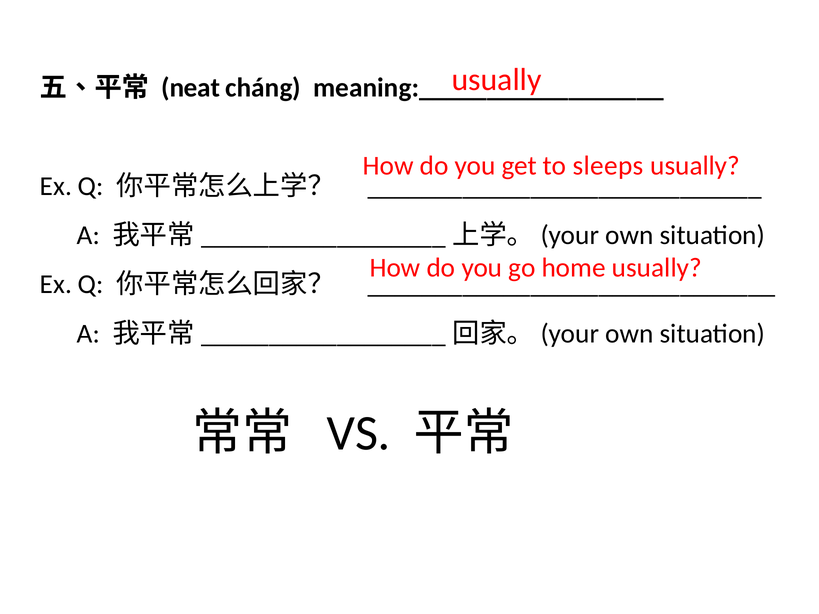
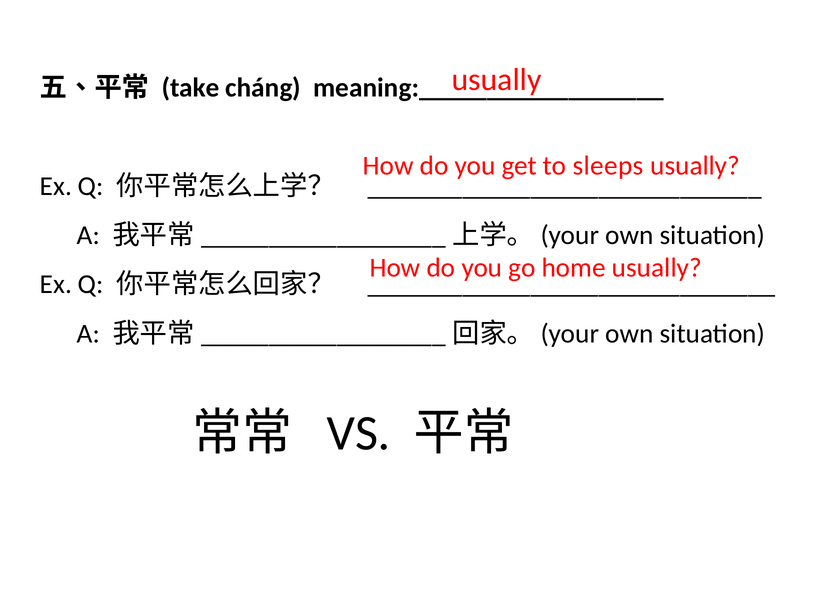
neat: neat -> take (191, 88)
